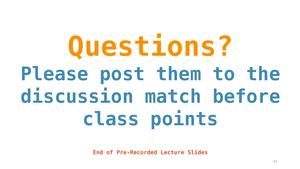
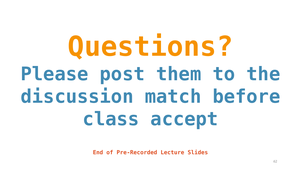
points: points -> accept (184, 119)
